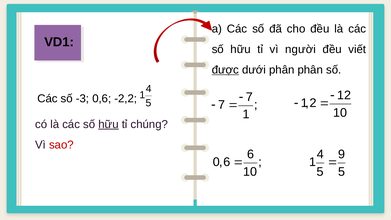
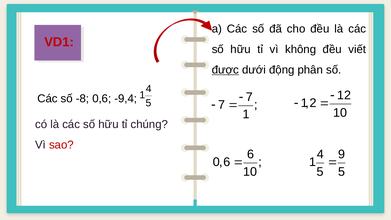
VD1 colour: black -> red (59, 42)
người: người -> không (301, 49)
dưới phân: phân -> động (282, 70)
-3: -3 -> -8 (82, 99)
-2,2: -2,2 -> -9,4 (126, 99)
hữu underline: present -> none (108, 124)
